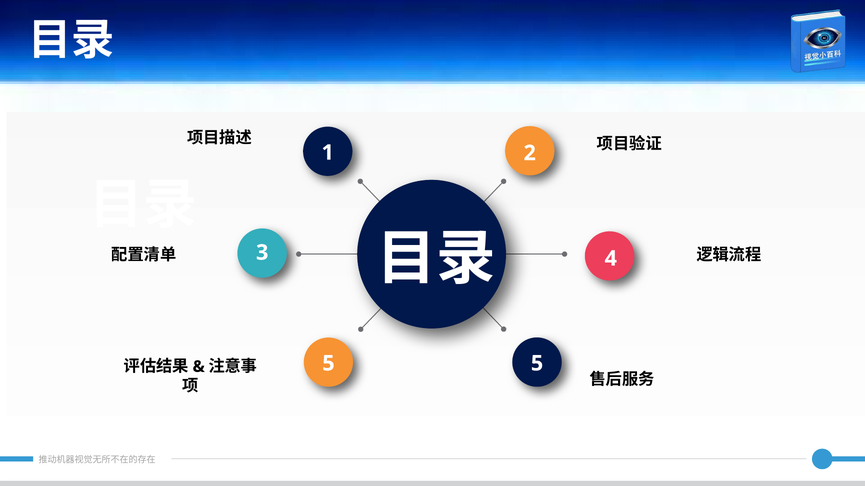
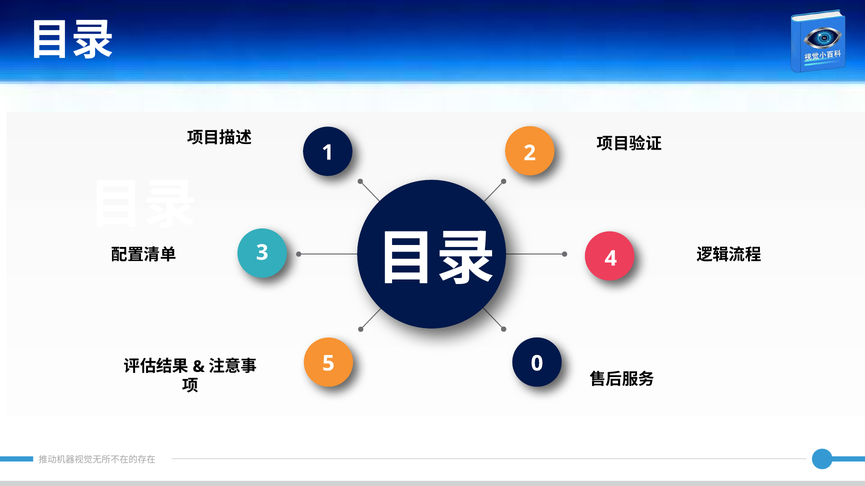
5 5: 5 -> 0 (537, 364)
